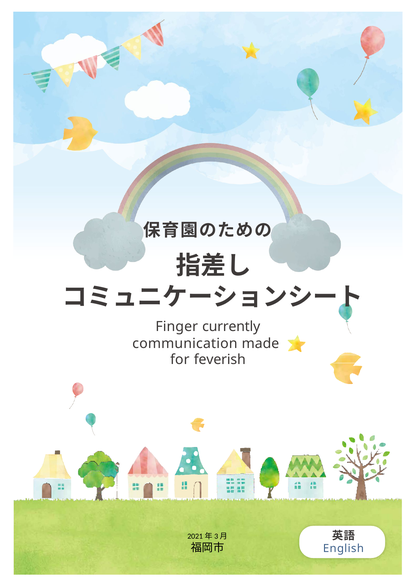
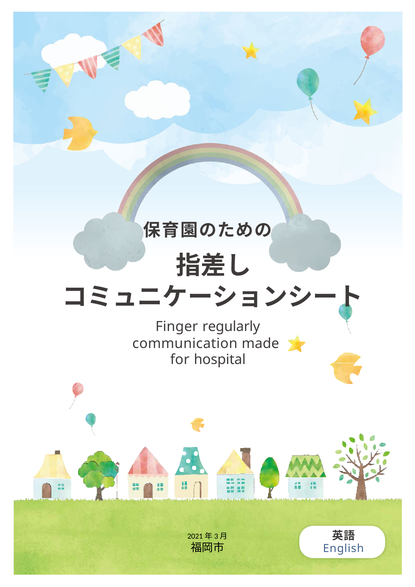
currently: currently -> regularly (231, 327)
feverish: feverish -> hospital (220, 360)
